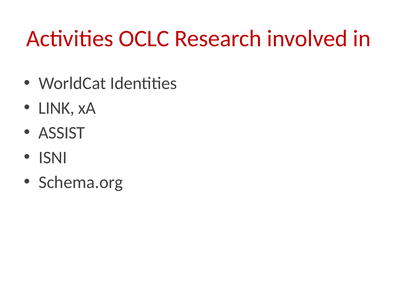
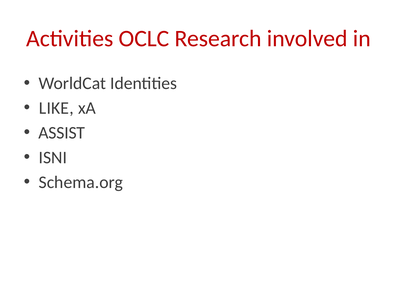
LINK: LINK -> LIKE (56, 108)
